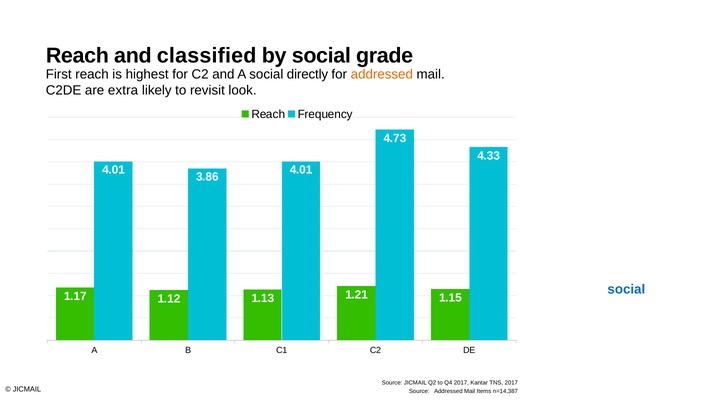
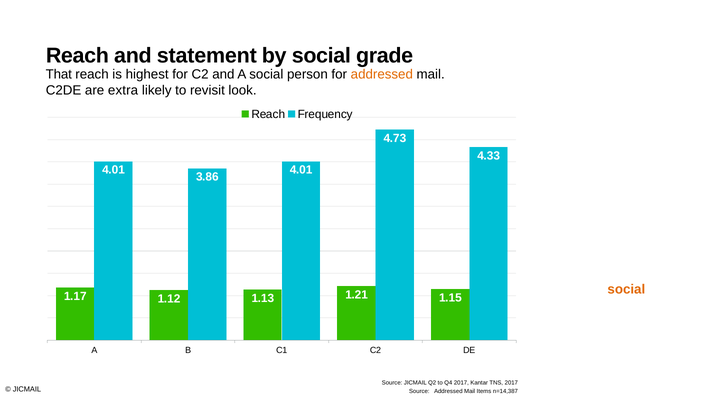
classified: classified -> statement (207, 56)
First: First -> That (59, 74)
directly: directly -> person (307, 74)
social colour: blue -> orange (626, 289)
